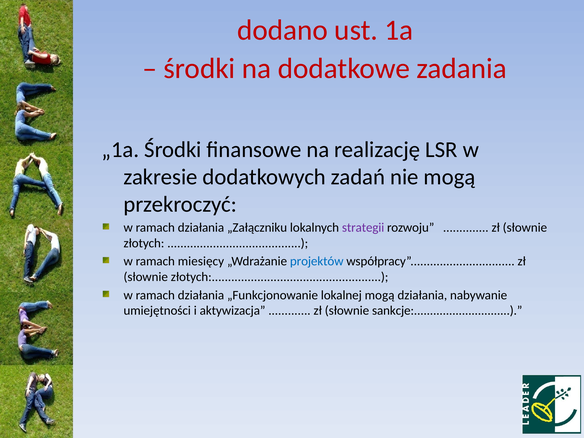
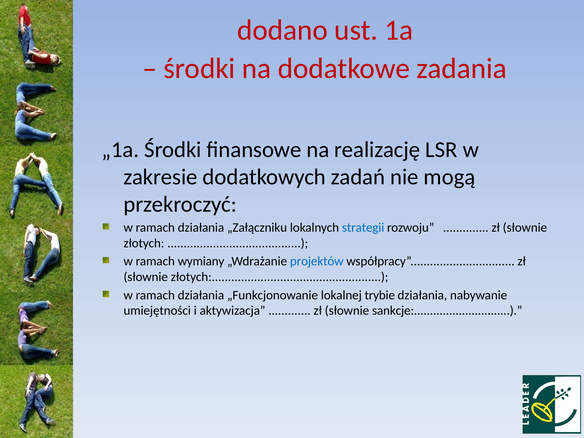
strategii colour: purple -> blue (363, 228)
miesięcy: miesięcy -> wymiany (201, 261)
lokalnej mogą: mogą -> trybie (380, 295)
